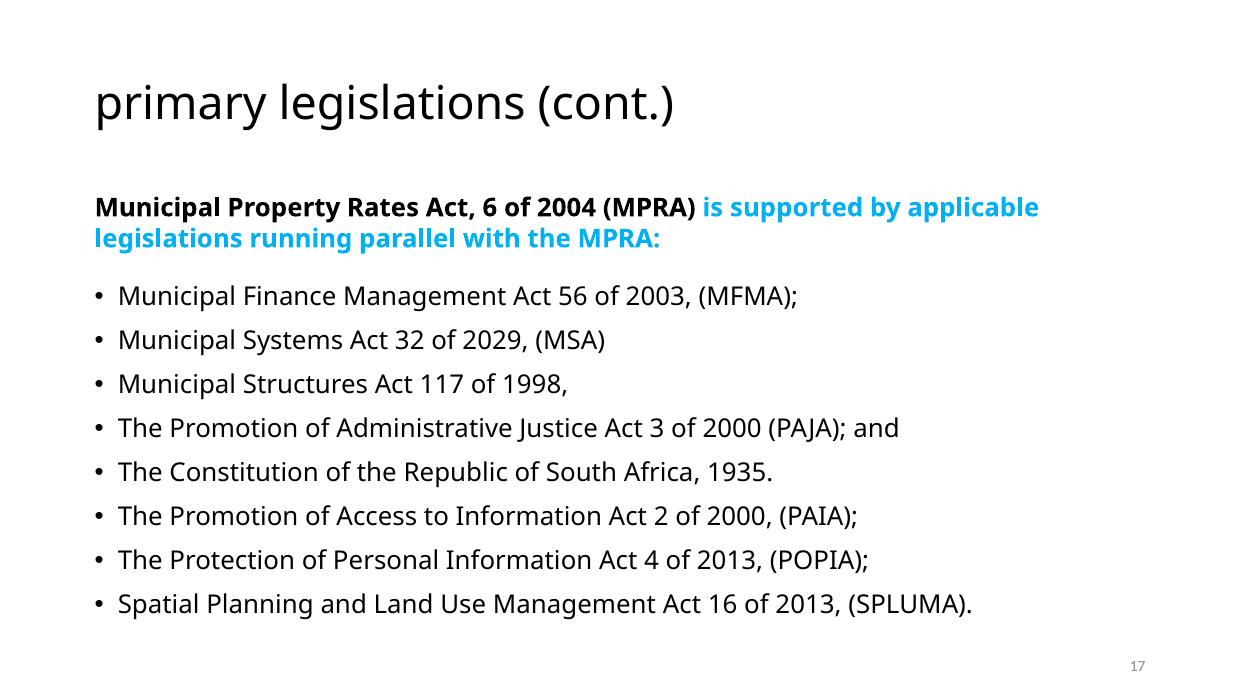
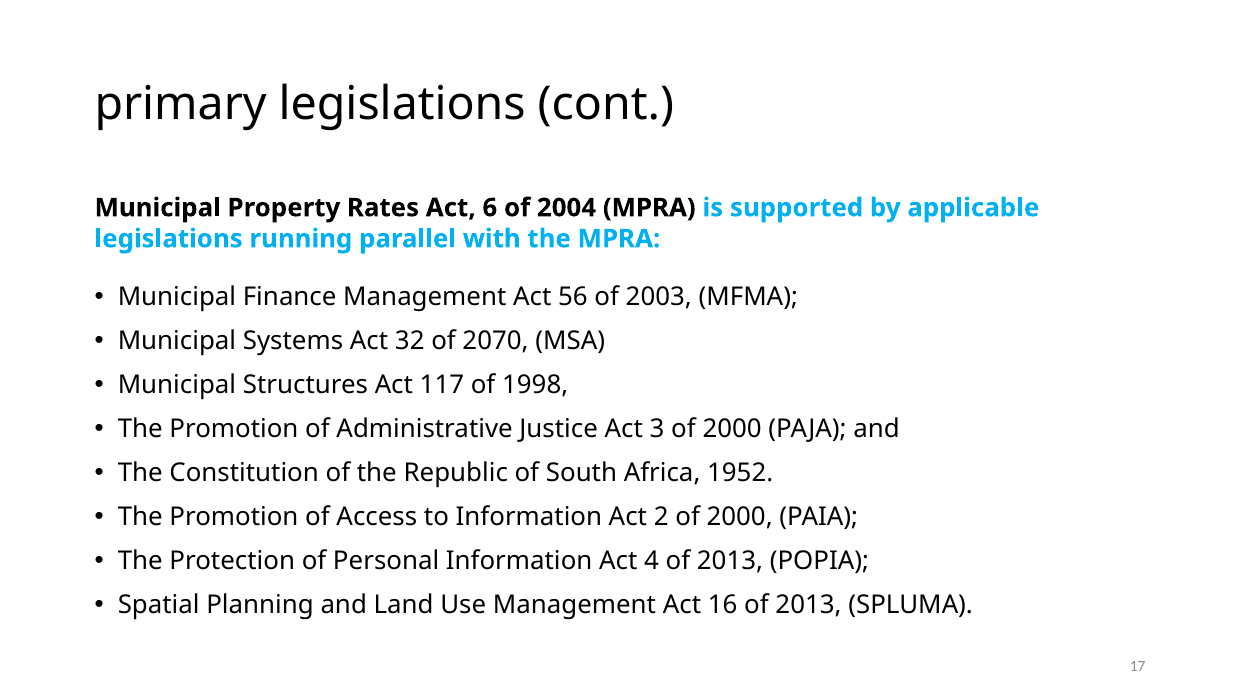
2029: 2029 -> 2070 (496, 341)
1935: 1935 -> 1952 (740, 473)
